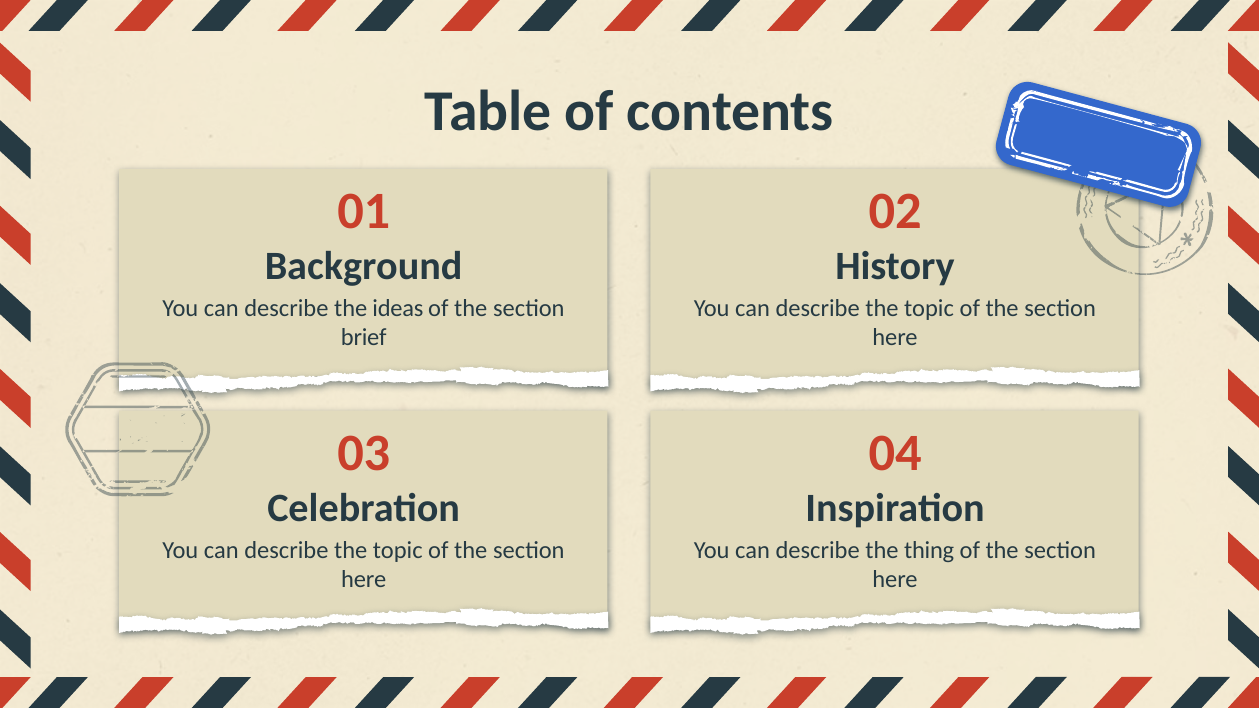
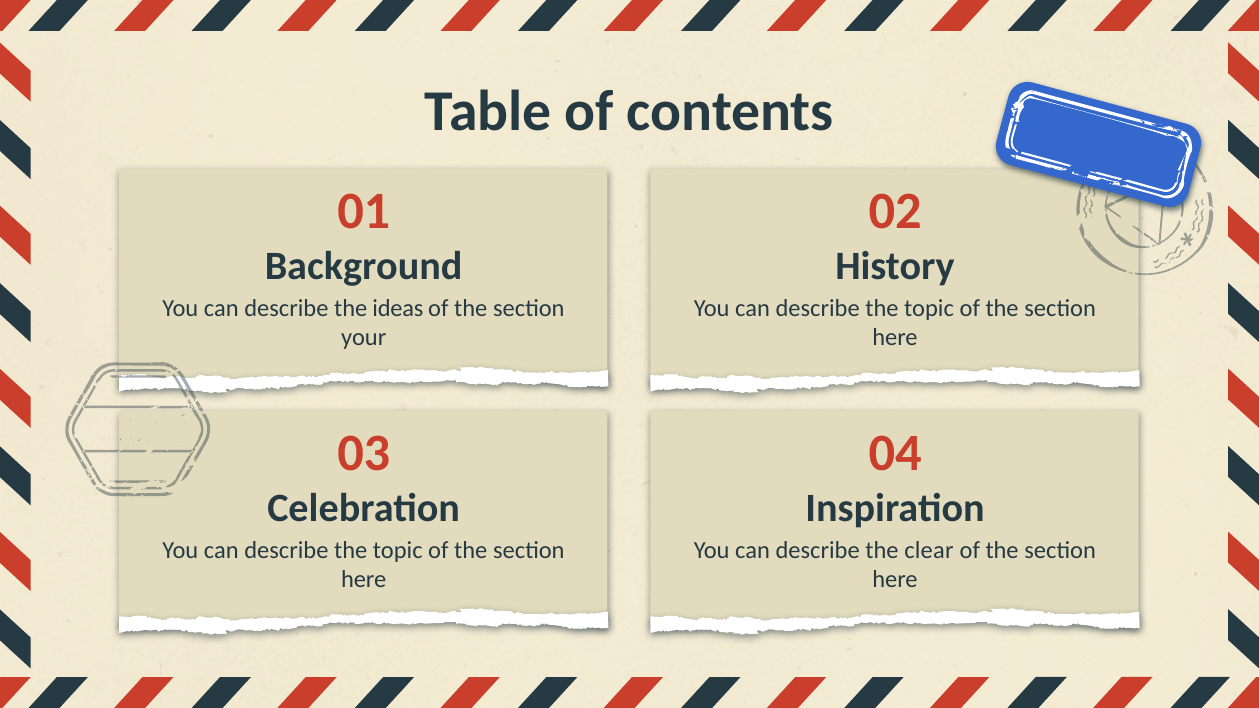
brief: brief -> your (364, 338)
thing: thing -> clear (929, 550)
